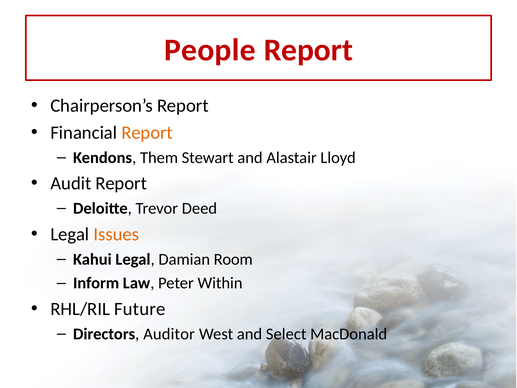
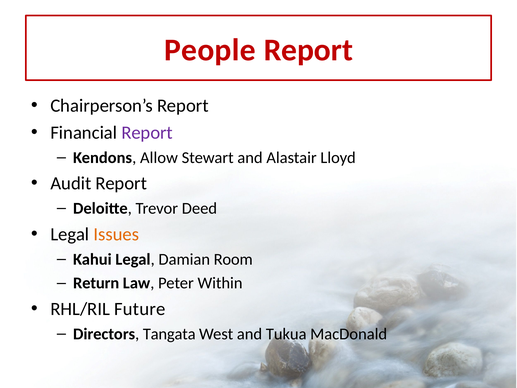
Report colour: orange -> purple (147, 133)
Them: Them -> Allow (159, 158)
Inform: Inform -> Return (96, 283)
Auditor: Auditor -> Tangata (169, 334)
Select: Select -> Tukua (286, 334)
